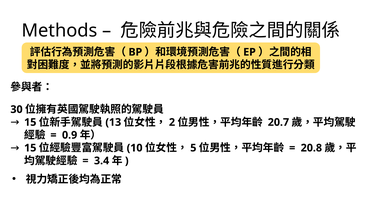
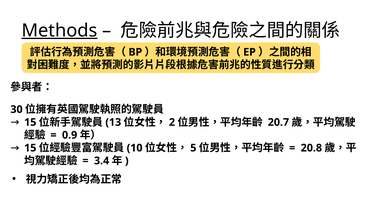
Methods underline: none -> present (59, 30)
